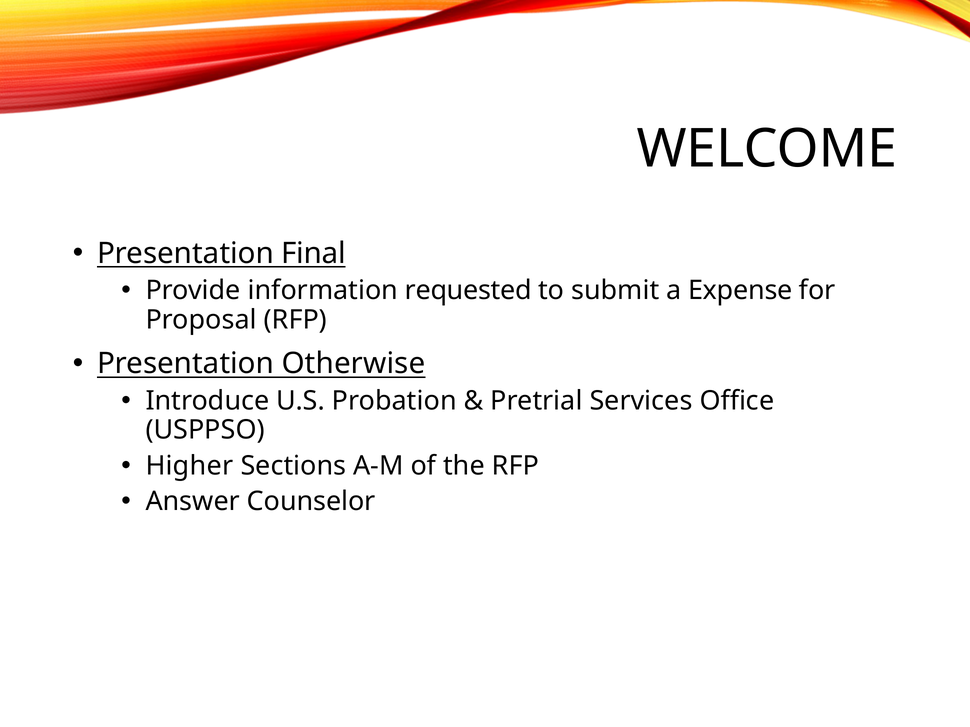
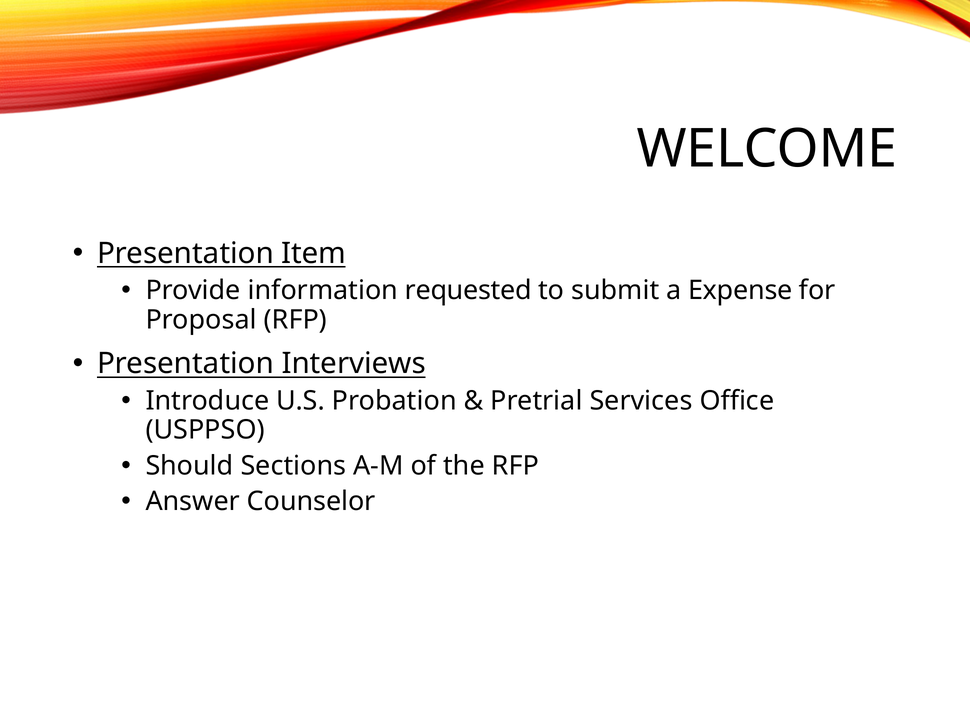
Final: Final -> Item (314, 253)
Otherwise: Otherwise -> Interviews (354, 364)
Higher: Higher -> Should (189, 466)
